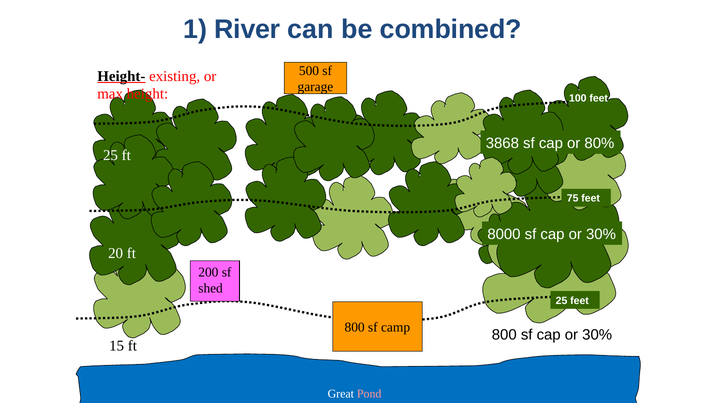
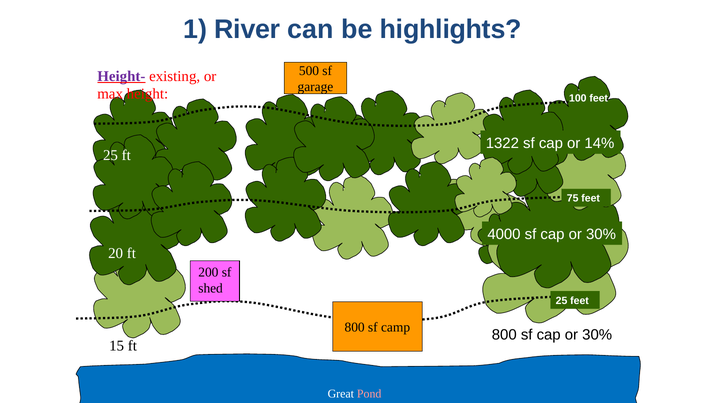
combined: combined -> highlights (451, 30)
Height- colour: black -> purple (121, 76)
3868: 3868 -> 1322 (502, 143)
80%: 80% -> 14% (599, 143)
8000: 8000 -> 4000 (504, 234)
